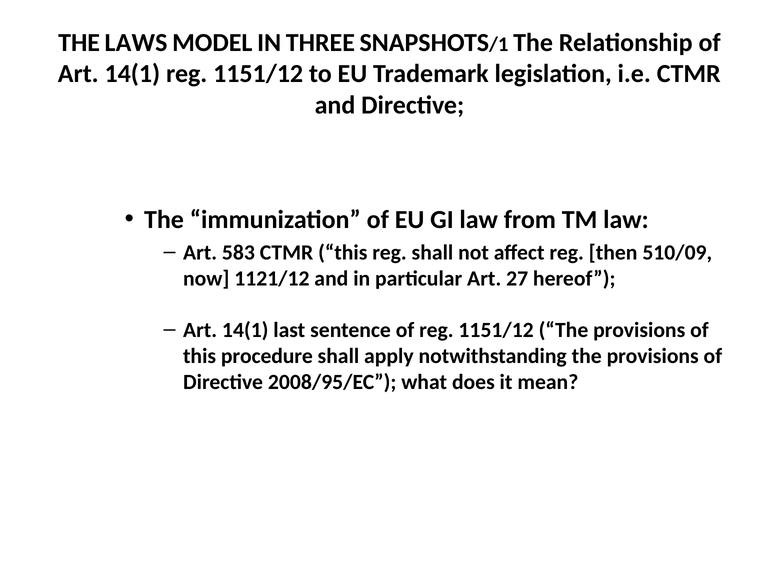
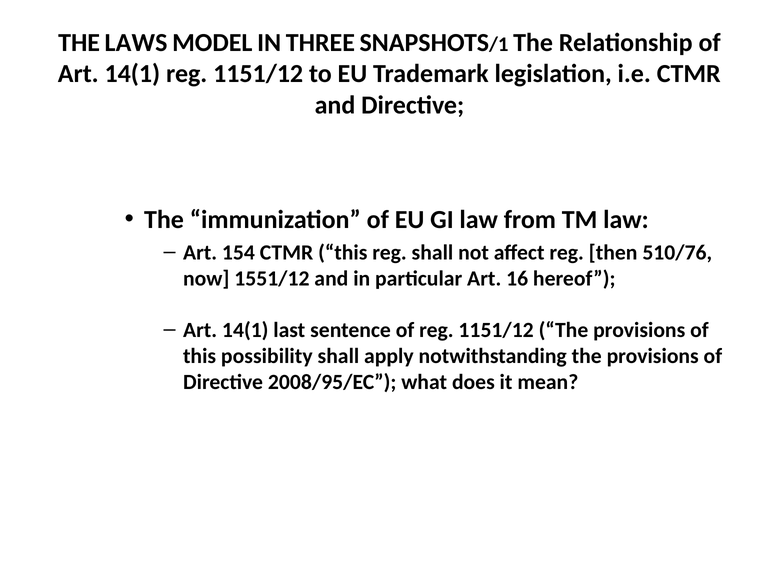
583: 583 -> 154 (238, 253)
510/09: 510/09 -> 510/76 (677, 253)
1121/12: 1121/12 -> 1551/12 (272, 279)
27: 27 -> 16 (517, 279)
procedure: procedure -> possibility (267, 356)
